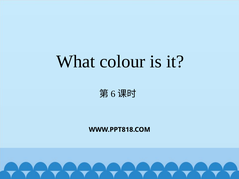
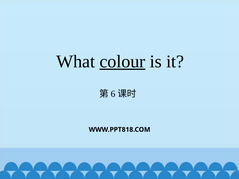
colour underline: none -> present (122, 62)
